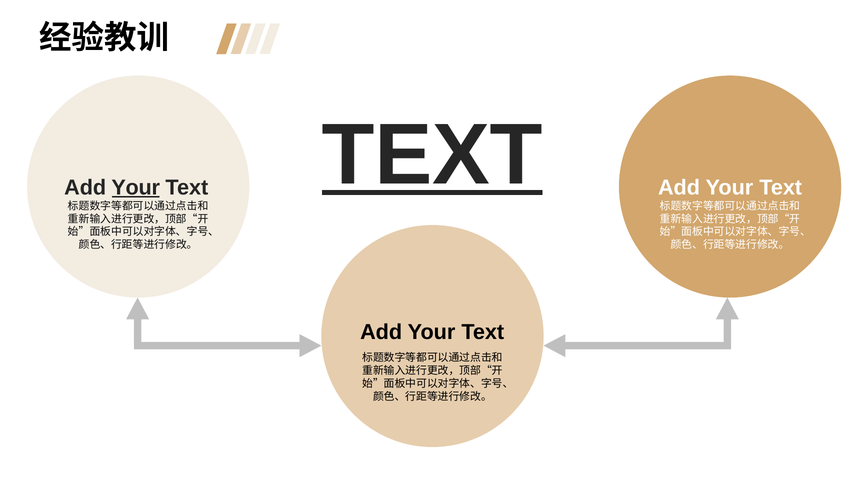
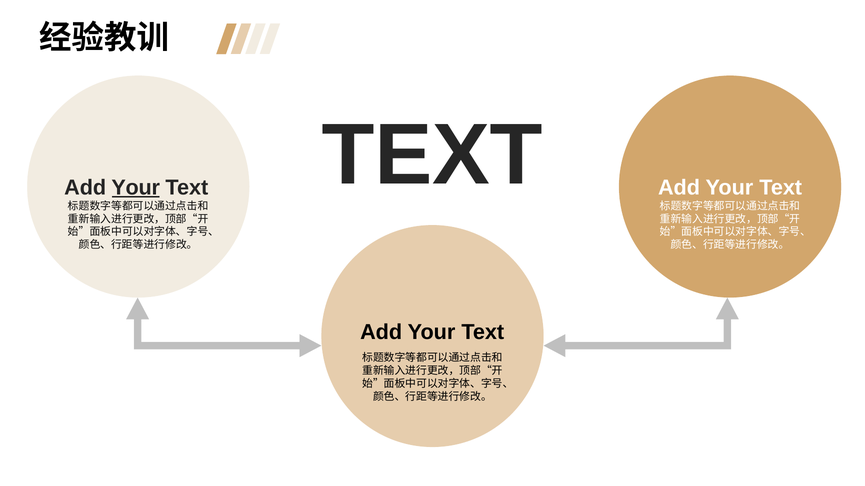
TEXT underline: present -> none (432, 156)
